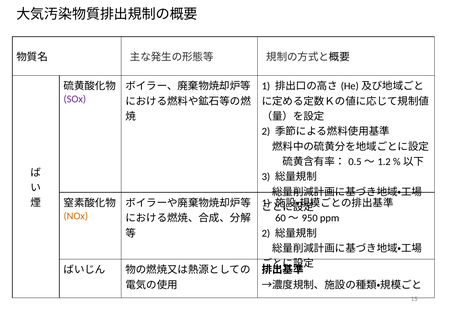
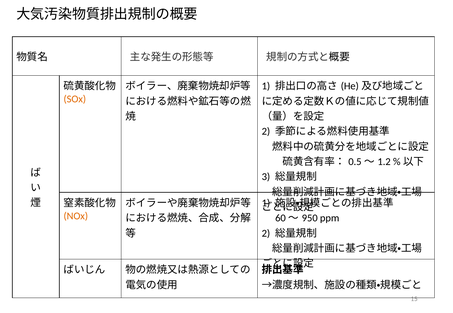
SOx colour: purple -> orange (75, 99)
